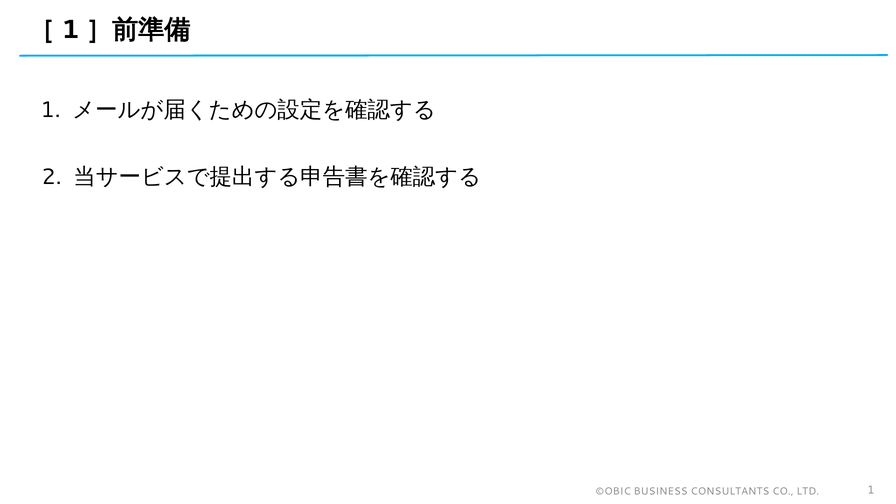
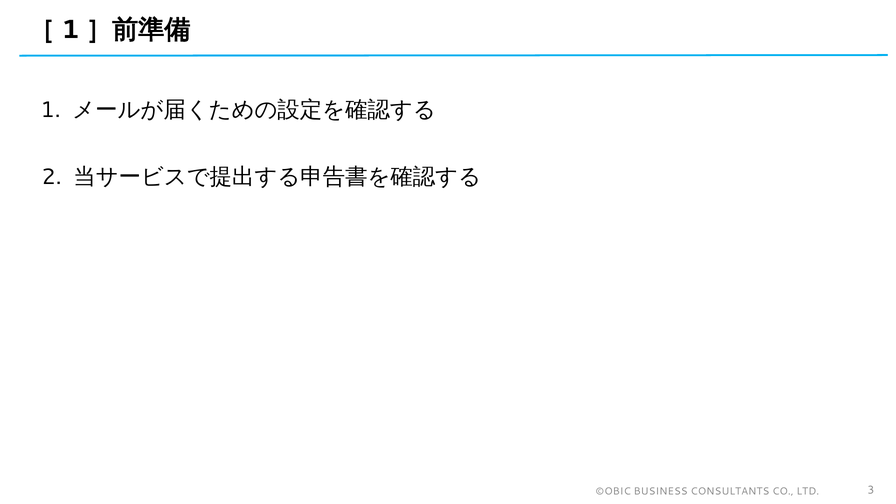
LTD 1: 1 -> 3 (871, 490)
